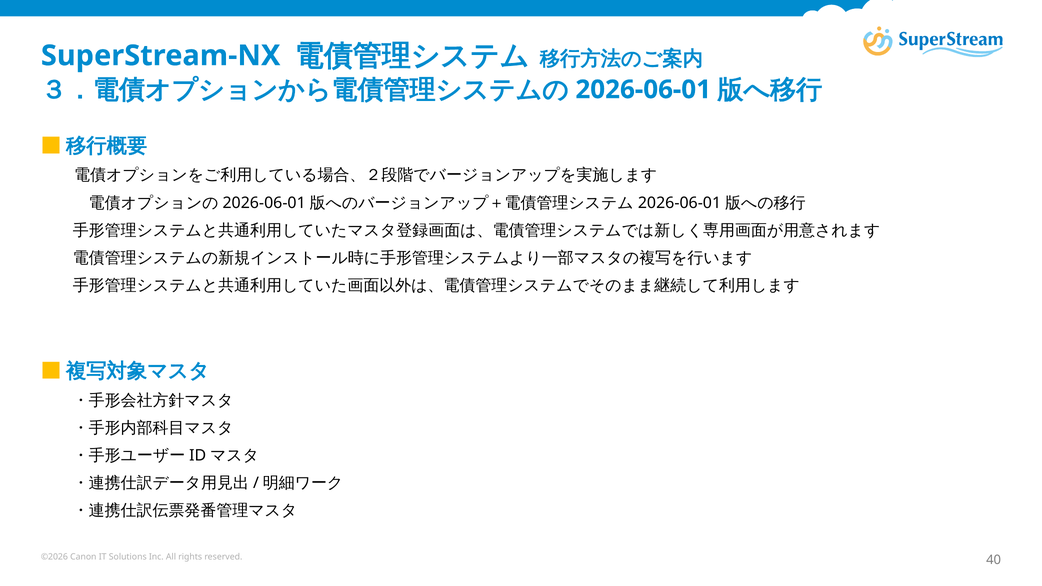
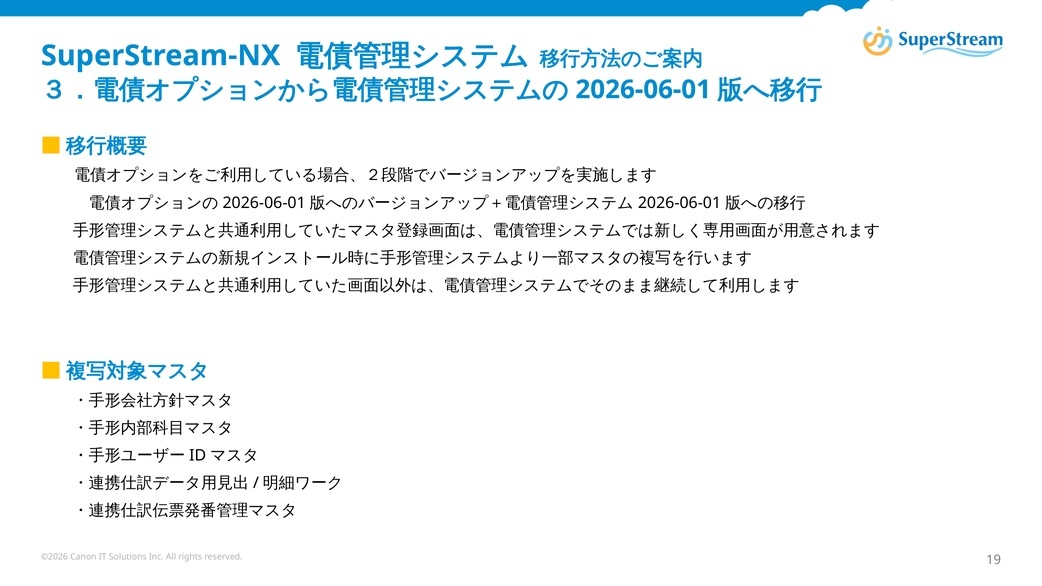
40: 40 -> 19 (994, 560)
